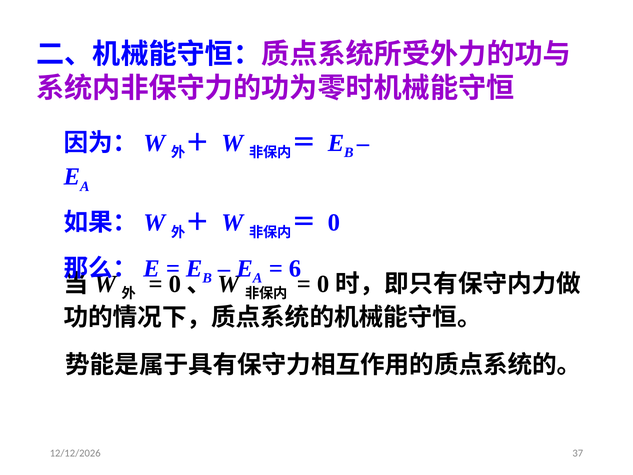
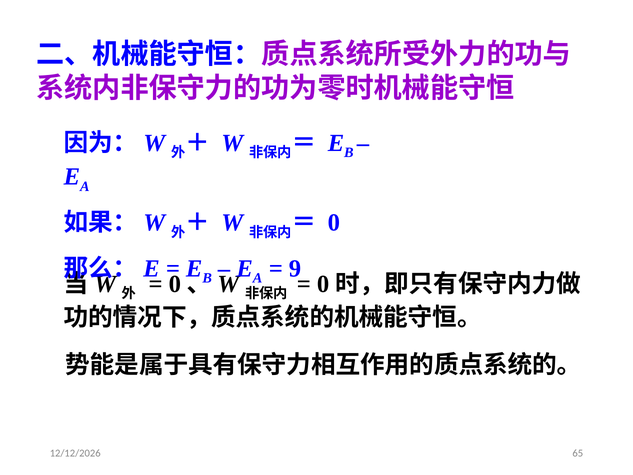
6: 6 -> 9 (295, 269)
37: 37 -> 65 (578, 453)
